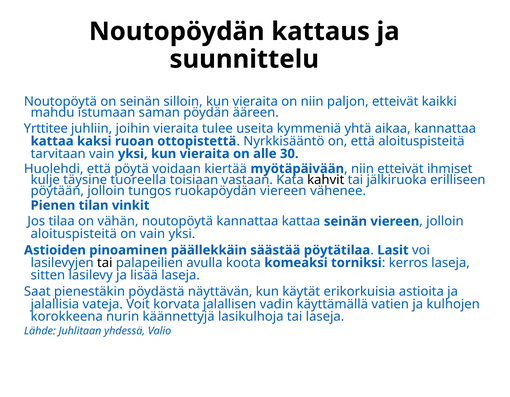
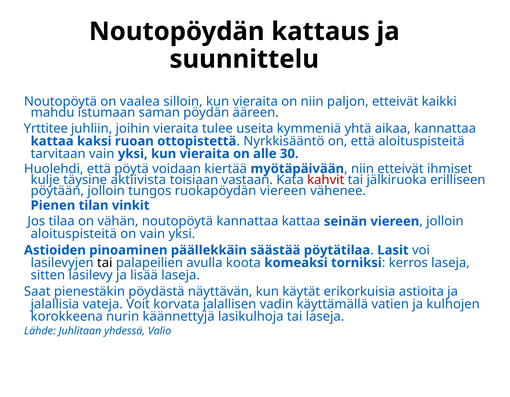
on seinän: seinän -> vaalea (140, 102)
tuoreella: tuoreella -> aktiivista (138, 180)
kahvit colour: black -> red (326, 180)
